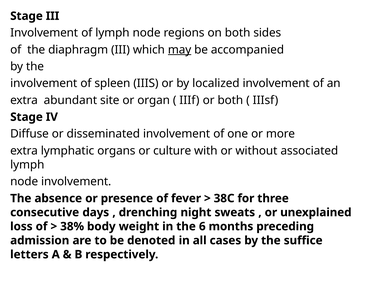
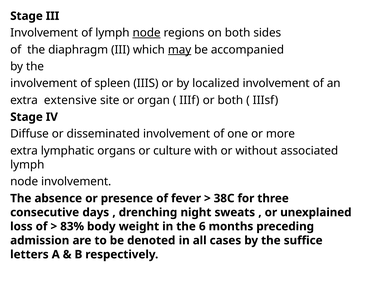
node underline: none -> present (147, 33)
abundant: abundant -> extensive (70, 100)
38%: 38% -> 83% (72, 227)
